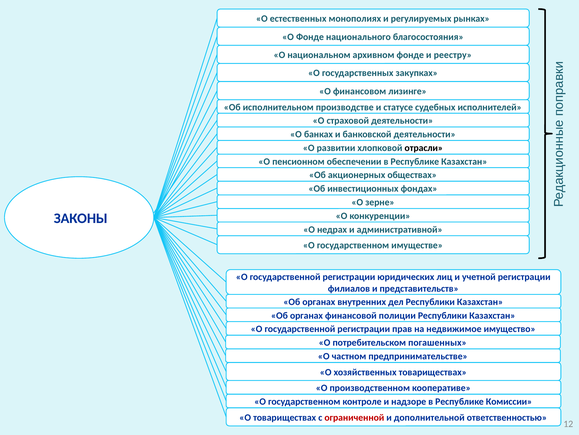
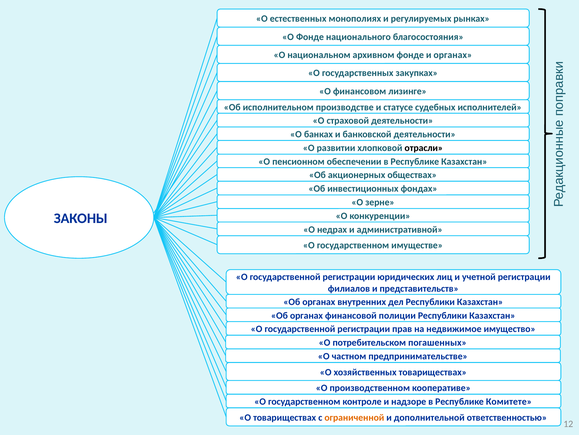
и реестру: реестру -> органах (453, 55)
Комиссии: Комиссии -> Комитете (509, 401)
ограниченной colour: red -> orange (354, 417)
